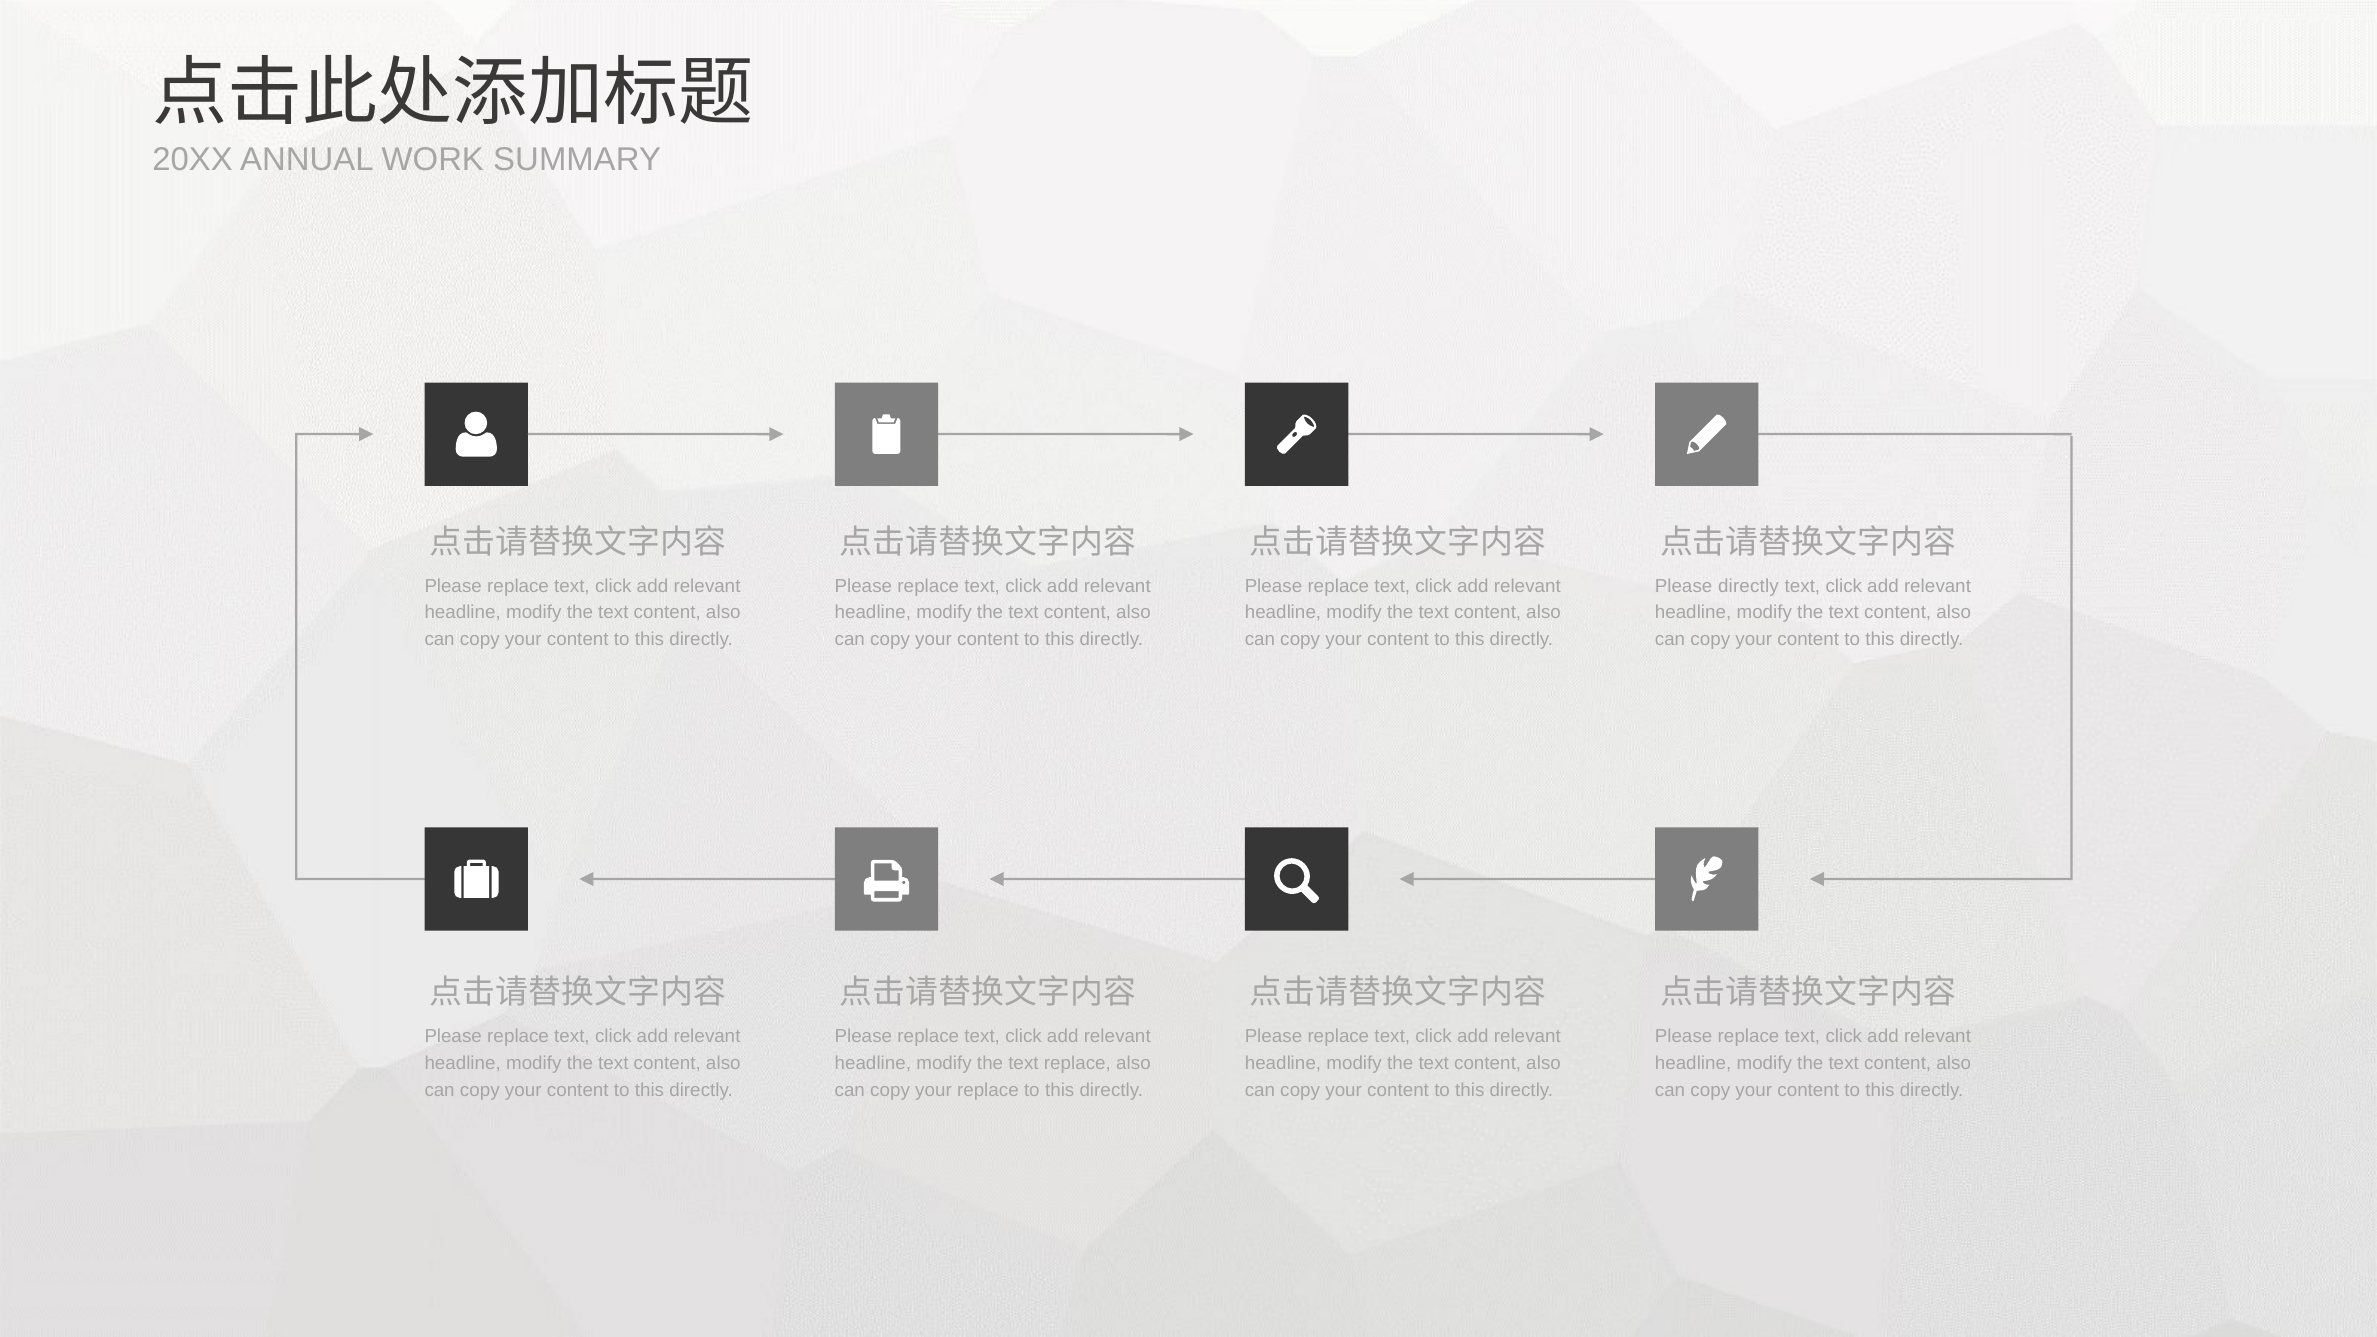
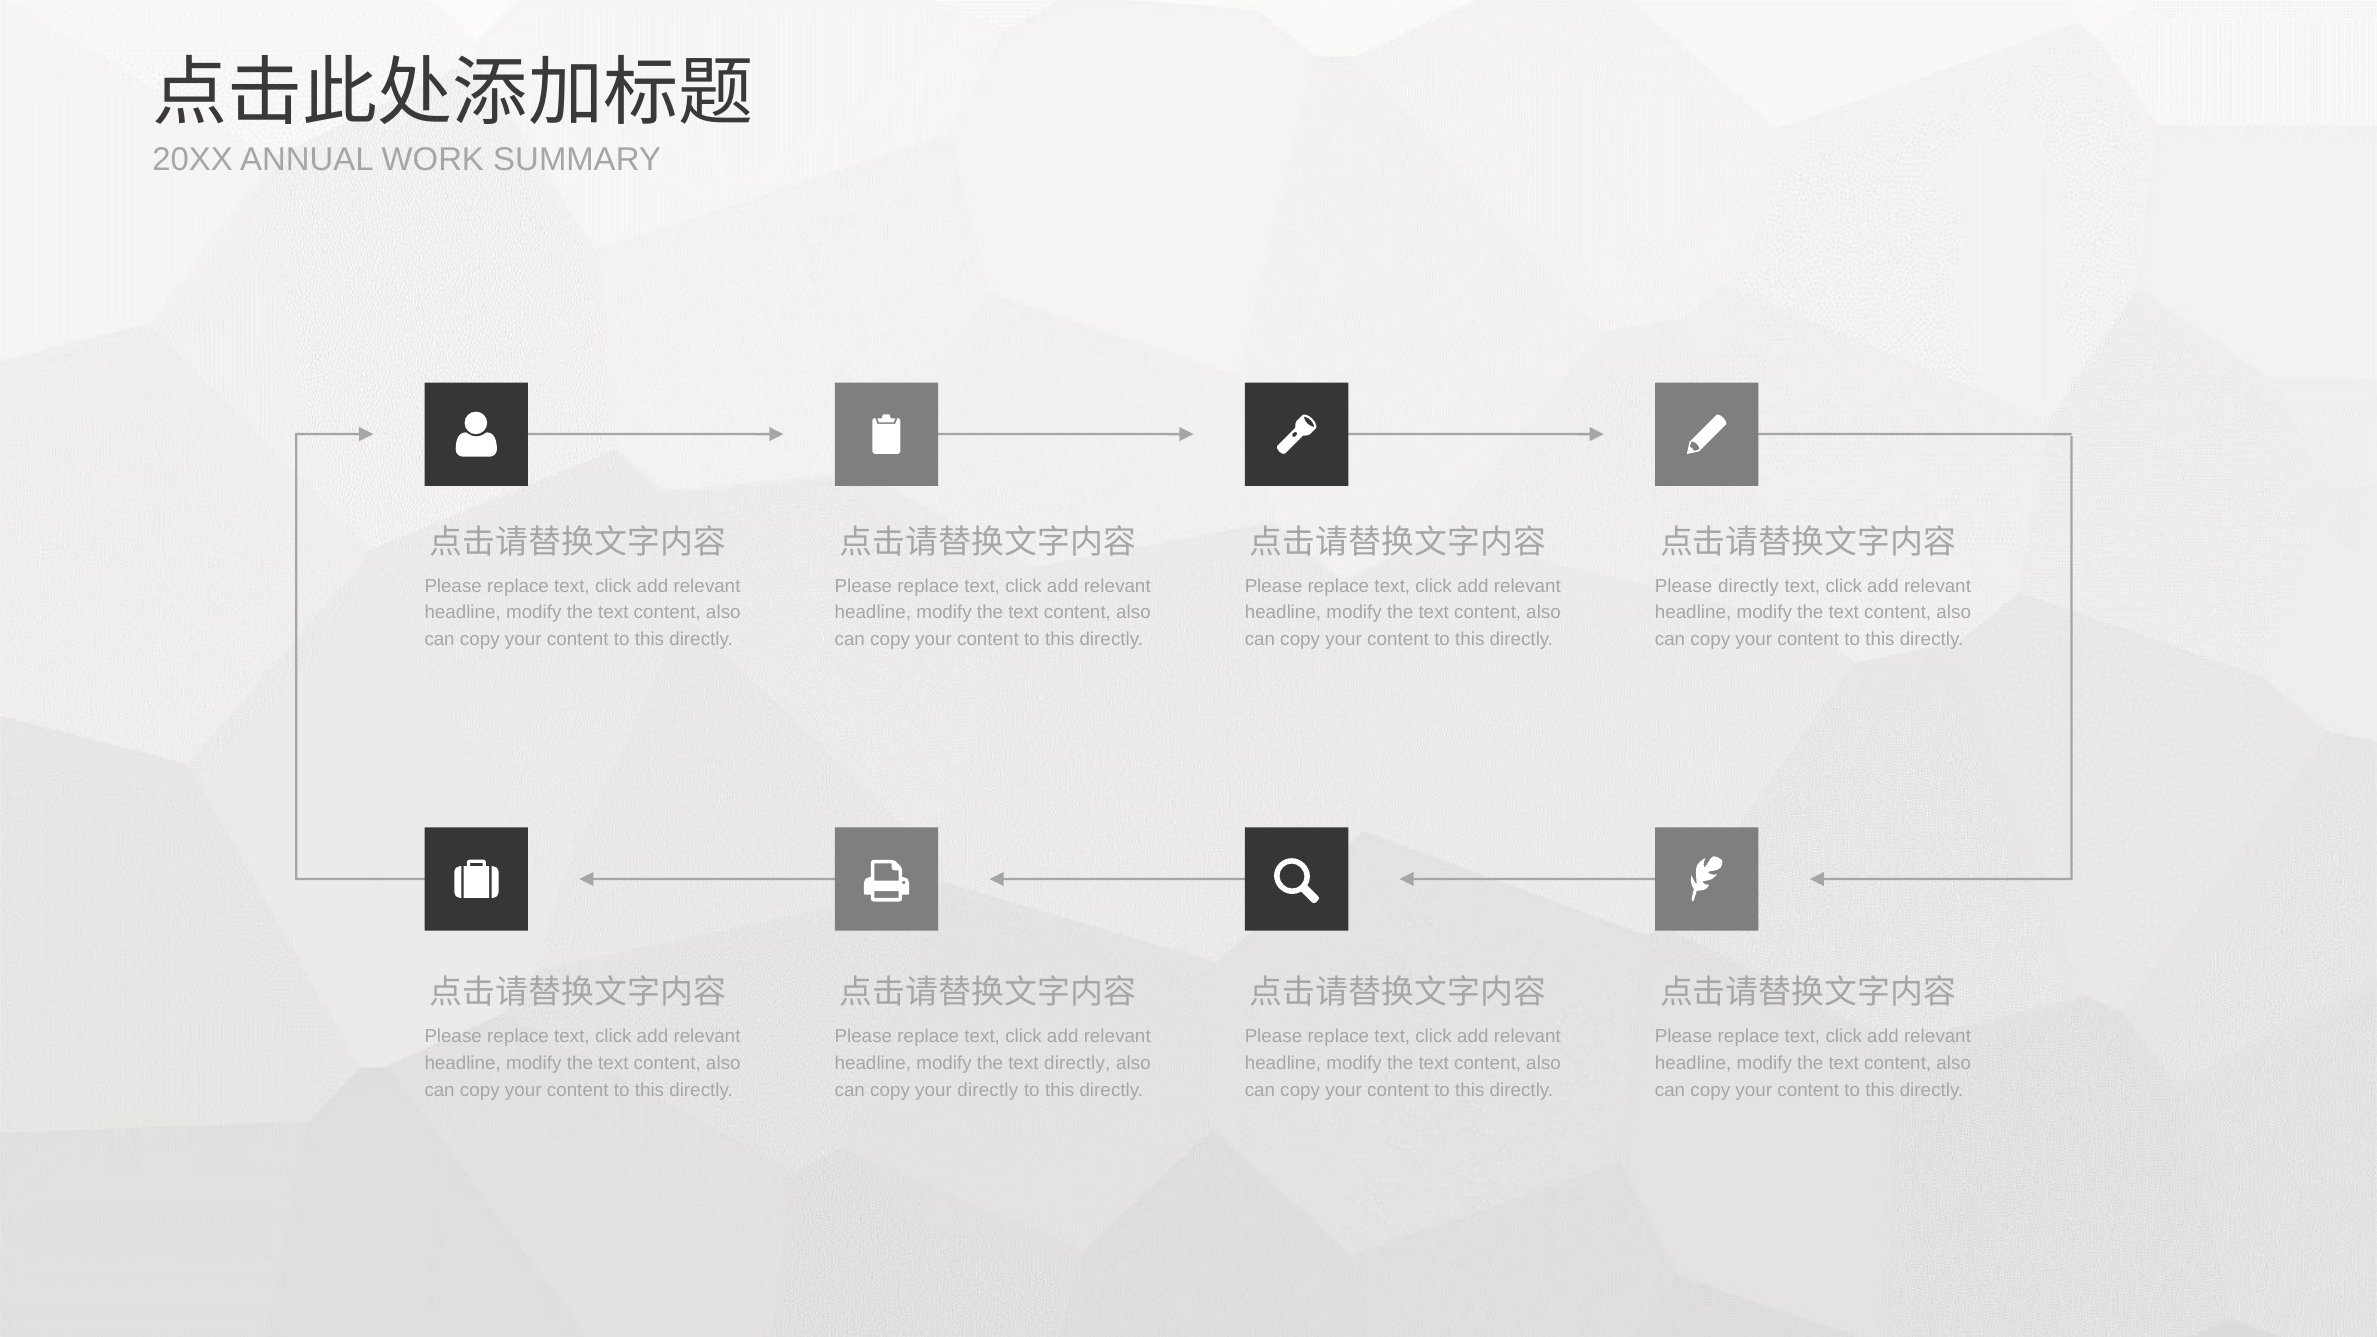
text replace: replace -> directly (1077, 1063)
your replace: replace -> directly (988, 1090)
